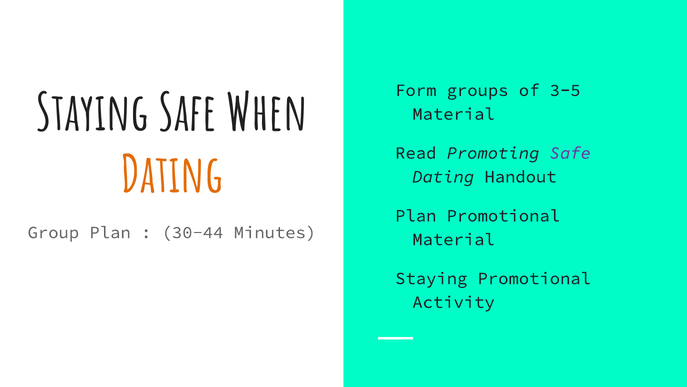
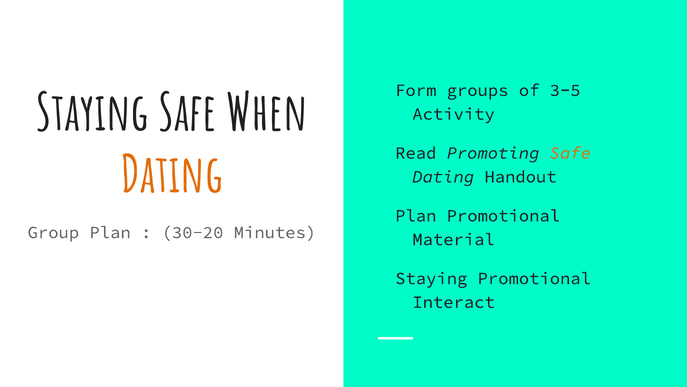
Material: Material -> Activity (454, 114)
Safe colour: purple -> orange (570, 153)
30-44: 30-44 -> 30-20 (193, 232)
Activity: Activity -> Interact (454, 302)
